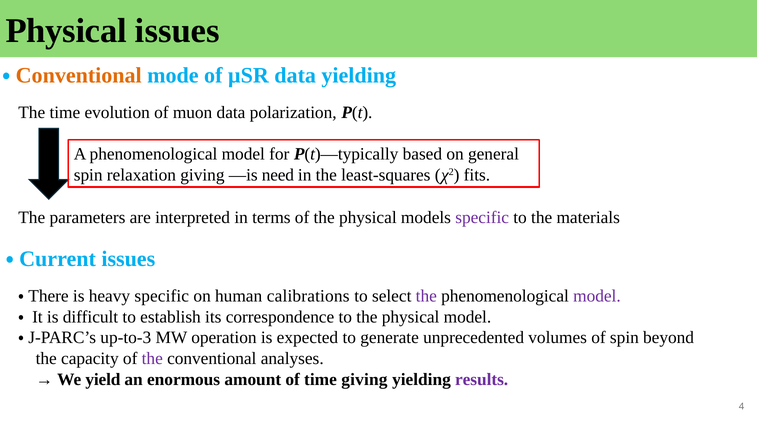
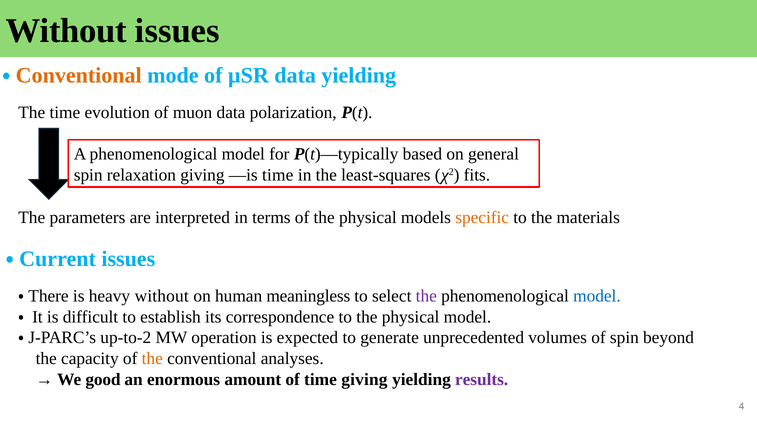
Physical: Physical -> Without (66, 31)
—is need: need -> time (278, 175)
specific colour: purple -> orange (482, 217)
heavy specific: specific -> without (162, 296)
calibrations: calibrations -> meaningless (308, 296)
model colour: purple -> blue (597, 296)
up-to-3: up-to-3 -> up-to-2 (126, 338)
the colour: purple -> orange (152, 358)
yield: yield -> good (103, 379)
